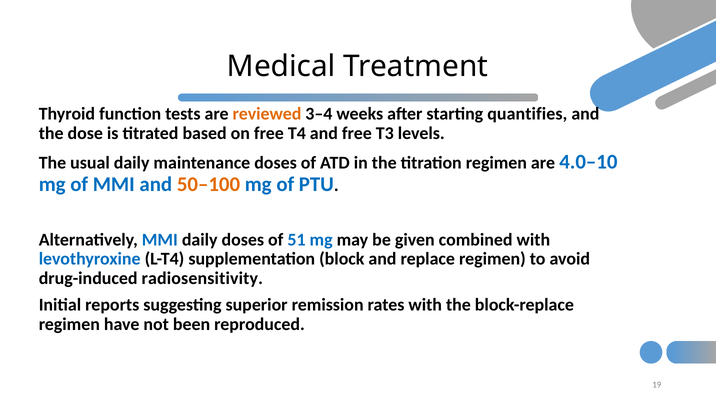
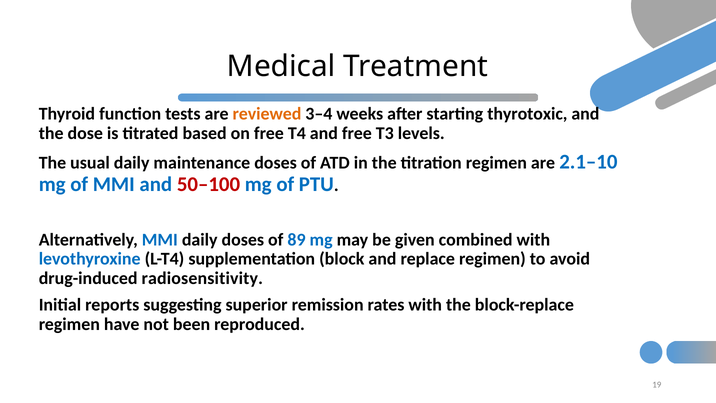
quantifies: quantifies -> thyrotoxic (527, 114)
4.0–10: 4.0–10 -> 2.1–10 (588, 162)
50–100 colour: orange -> red (209, 184)
51: 51 -> 89 (297, 239)
